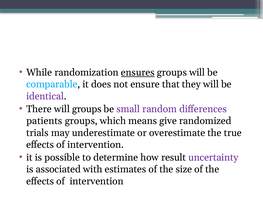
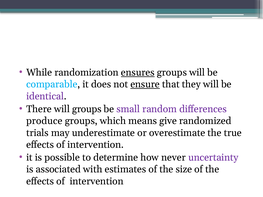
ensure underline: none -> present (145, 84)
patients: patients -> produce (44, 121)
result: result -> never (173, 158)
